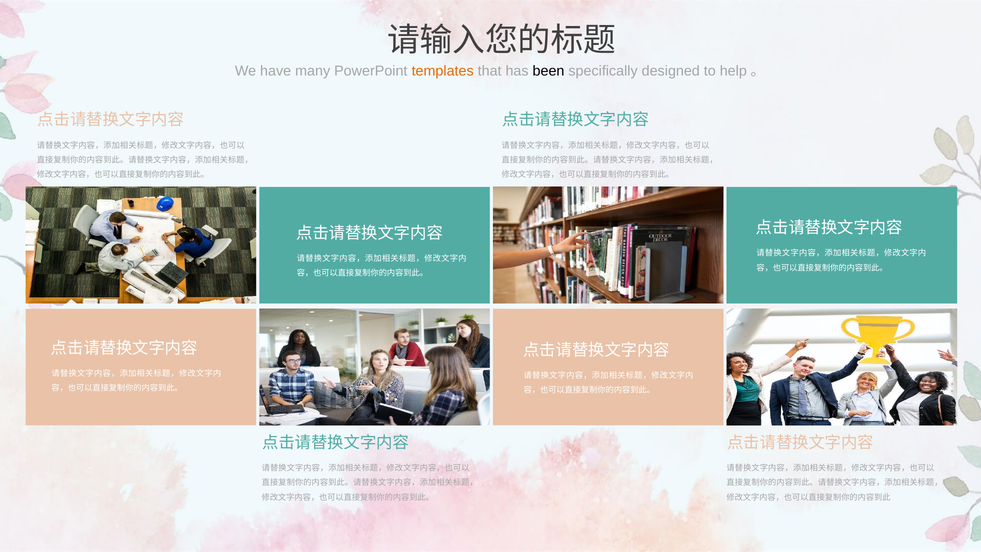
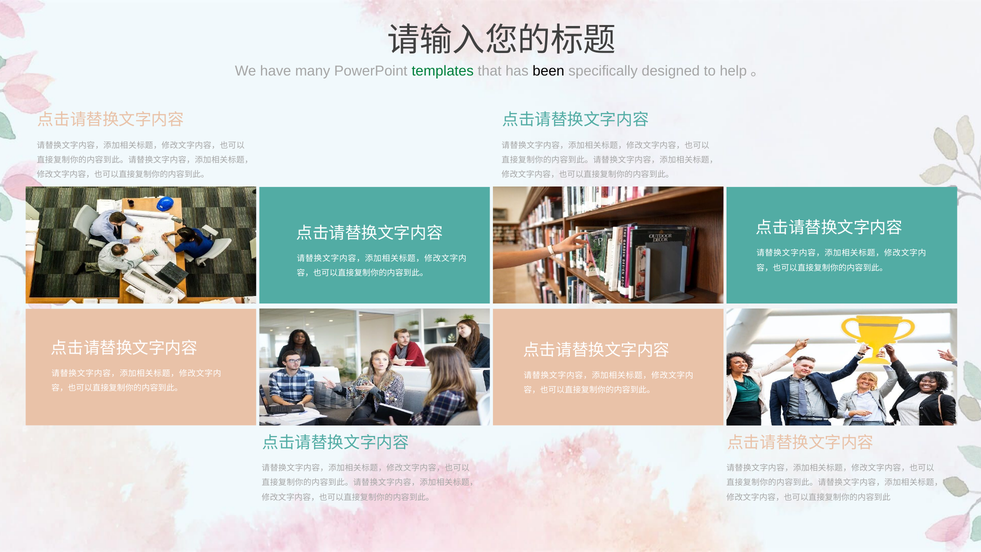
templates colour: orange -> green (443, 71)
